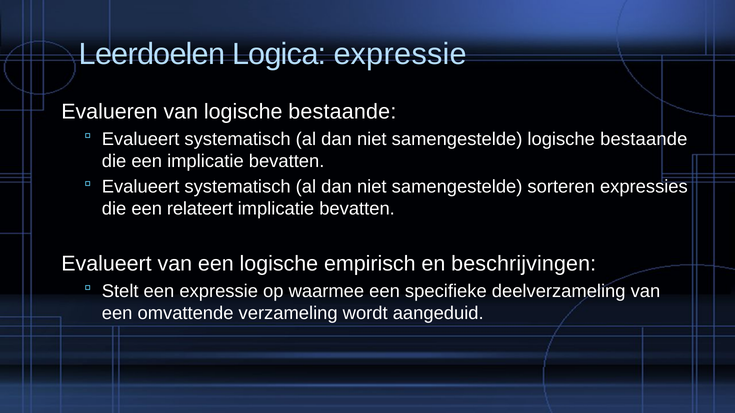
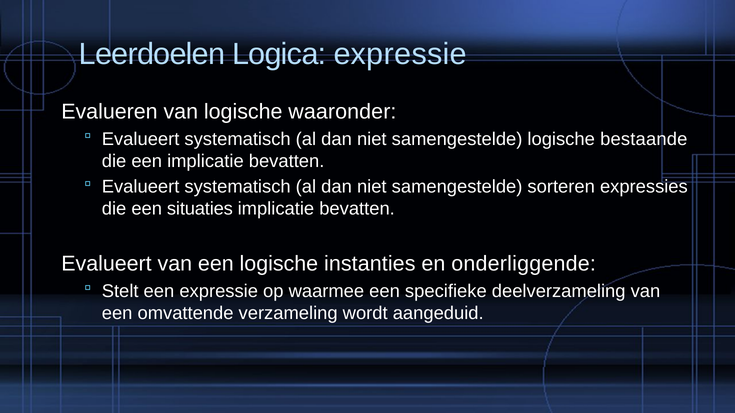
van logische bestaande: bestaande -> waaronder (342, 112)
relateert: relateert -> situaties (200, 209)
empirisch: empirisch -> instanties (370, 264)
beschrijvingen: beschrijvingen -> onderliggende (524, 264)
